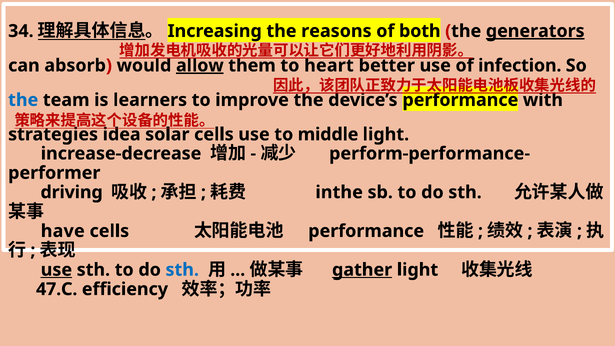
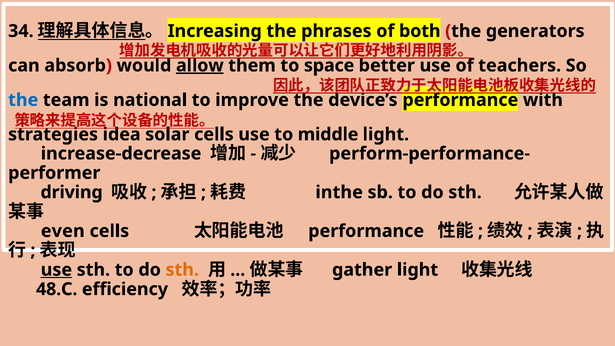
reasons: reasons -> phrases (336, 31)
generators underline: present -> none (535, 31)
heart: heart -> space (329, 66)
infection: infection -> teachers (520, 66)
learners: learners -> national (150, 100)
have: have -> even (63, 231)
sth colour: blue -> orange (182, 270)
gather underline: present -> none (362, 270)
47.C: 47.C -> 48.C (57, 289)
